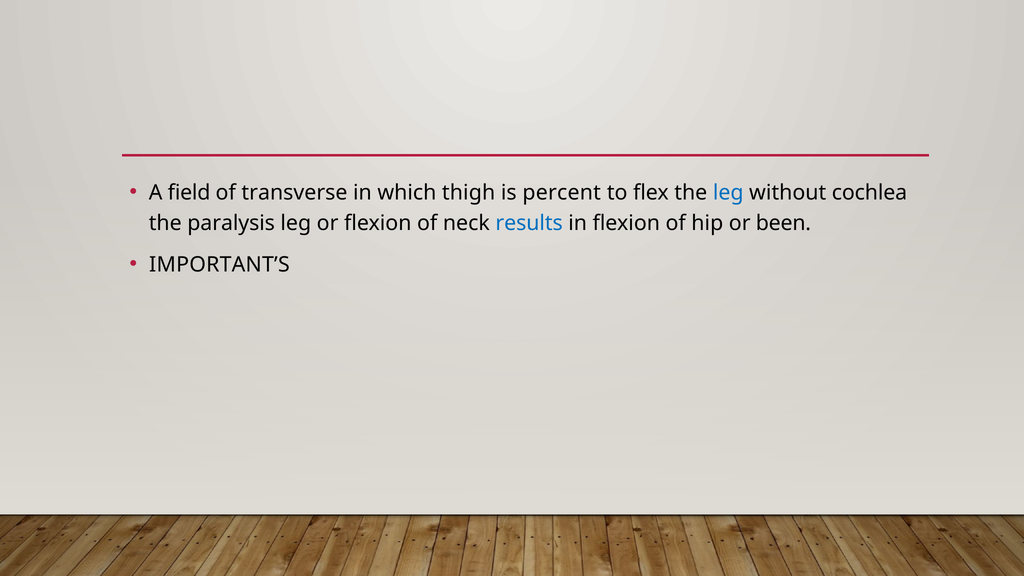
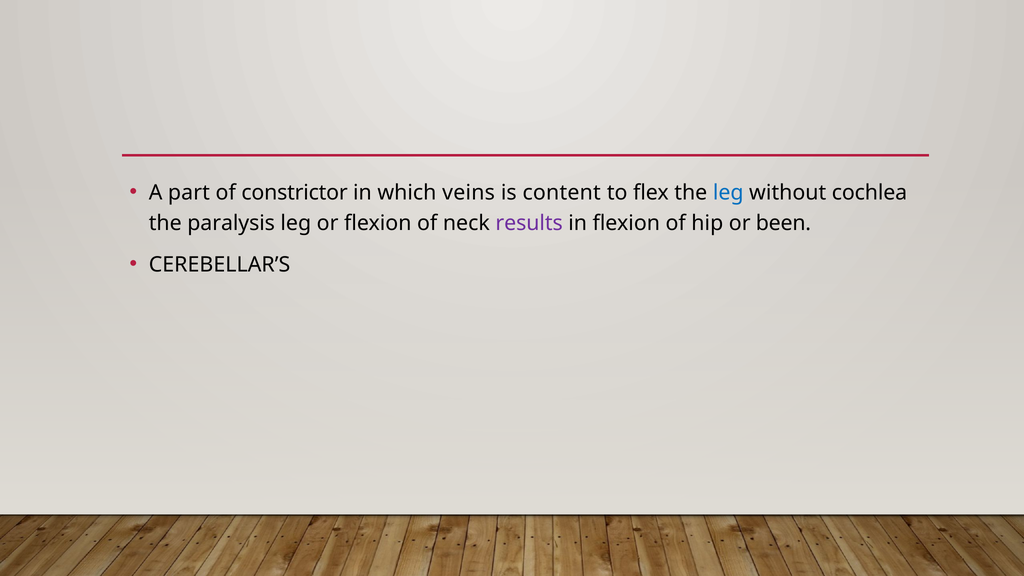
field: field -> part (189, 193)
transverse: transverse -> constrictor (295, 193)
thigh: thigh -> veins (469, 193)
percent: percent -> content (562, 193)
results colour: blue -> purple (529, 223)
IMPORTANT’S: IMPORTANT’S -> CEREBELLAR’S (220, 265)
